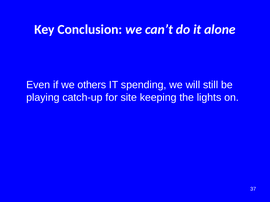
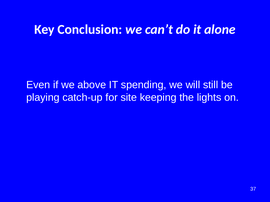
others: others -> above (92, 85)
